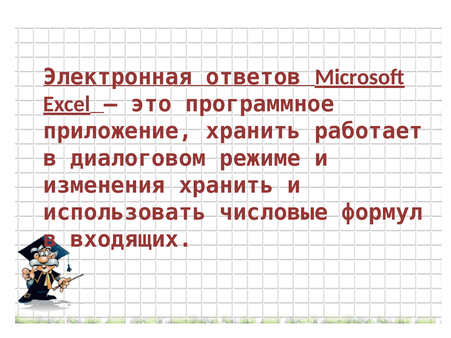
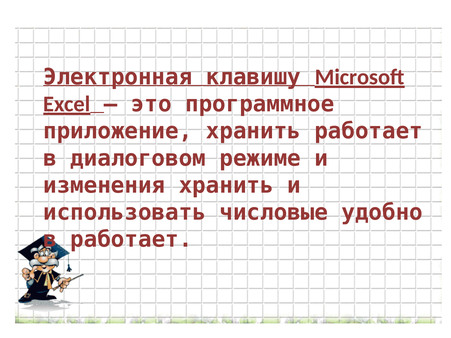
ответов: ответов -> клавишу (253, 77)
формул: формул -> удобно (382, 213)
в входящих: входящих -> работает (131, 240)
